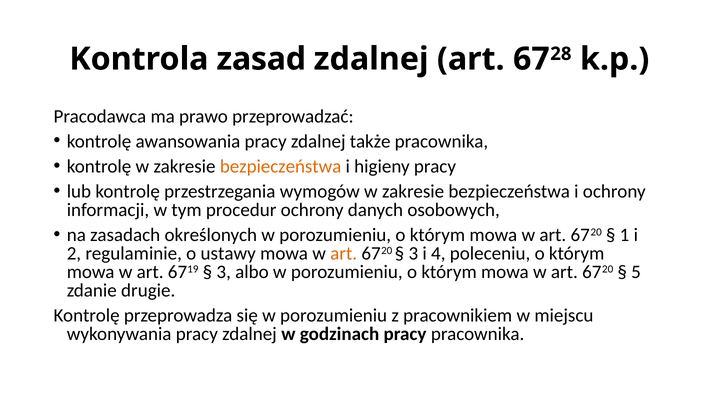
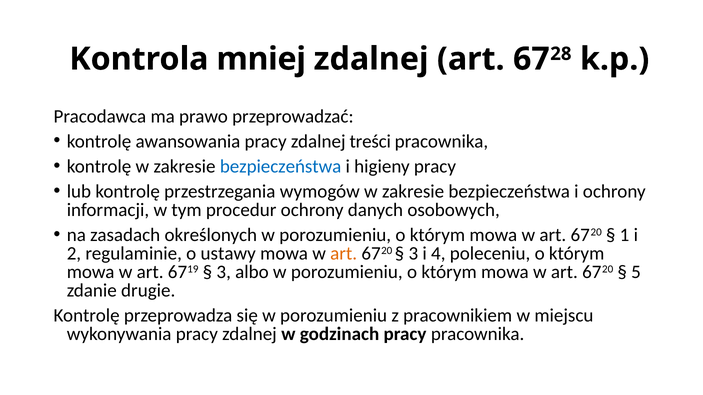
zasad: zasad -> mniej (261, 59)
także: także -> treści (370, 141)
bezpieczeństwa colour: orange -> blue (281, 167)
